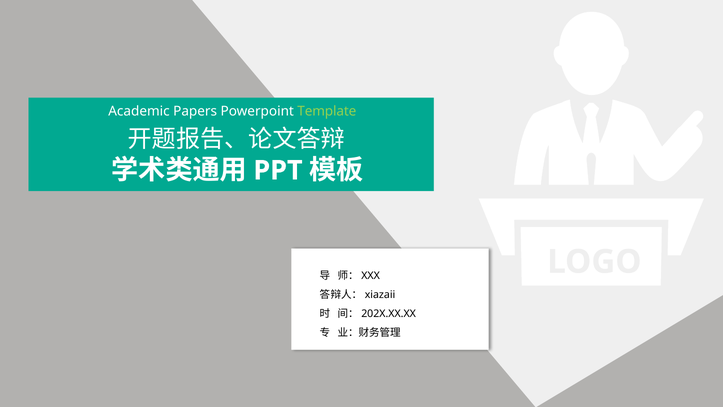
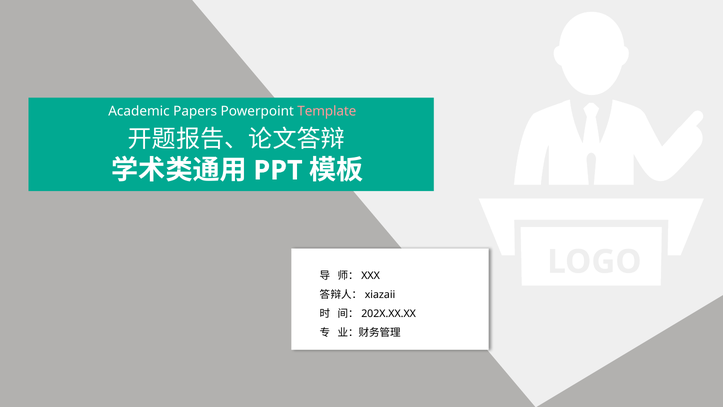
Template colour: light green -> pink (327, 111)
